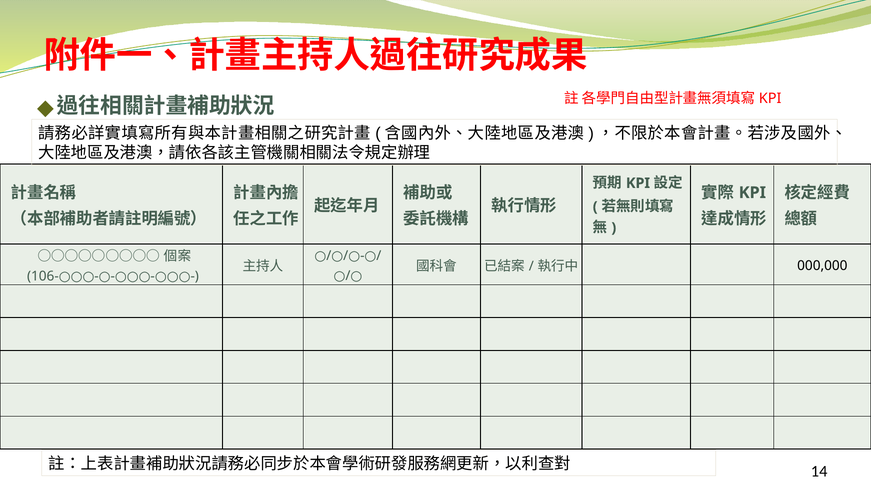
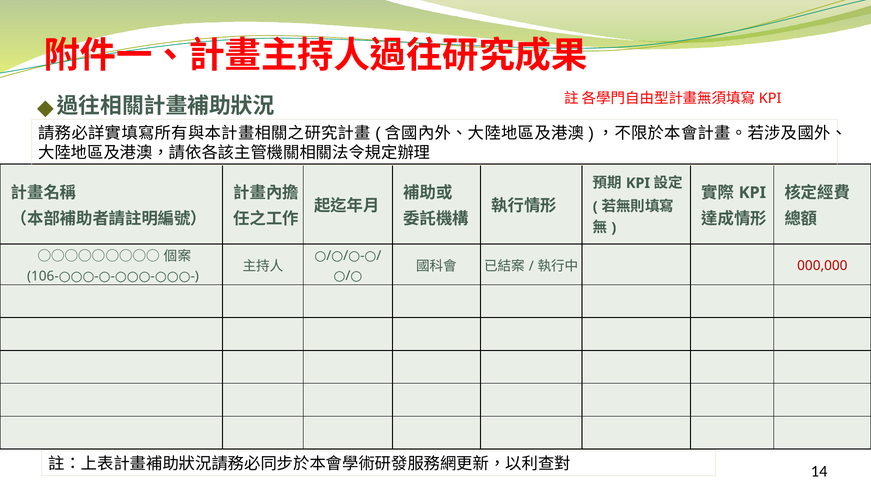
000,000 colour: black -> red (822, 266)
